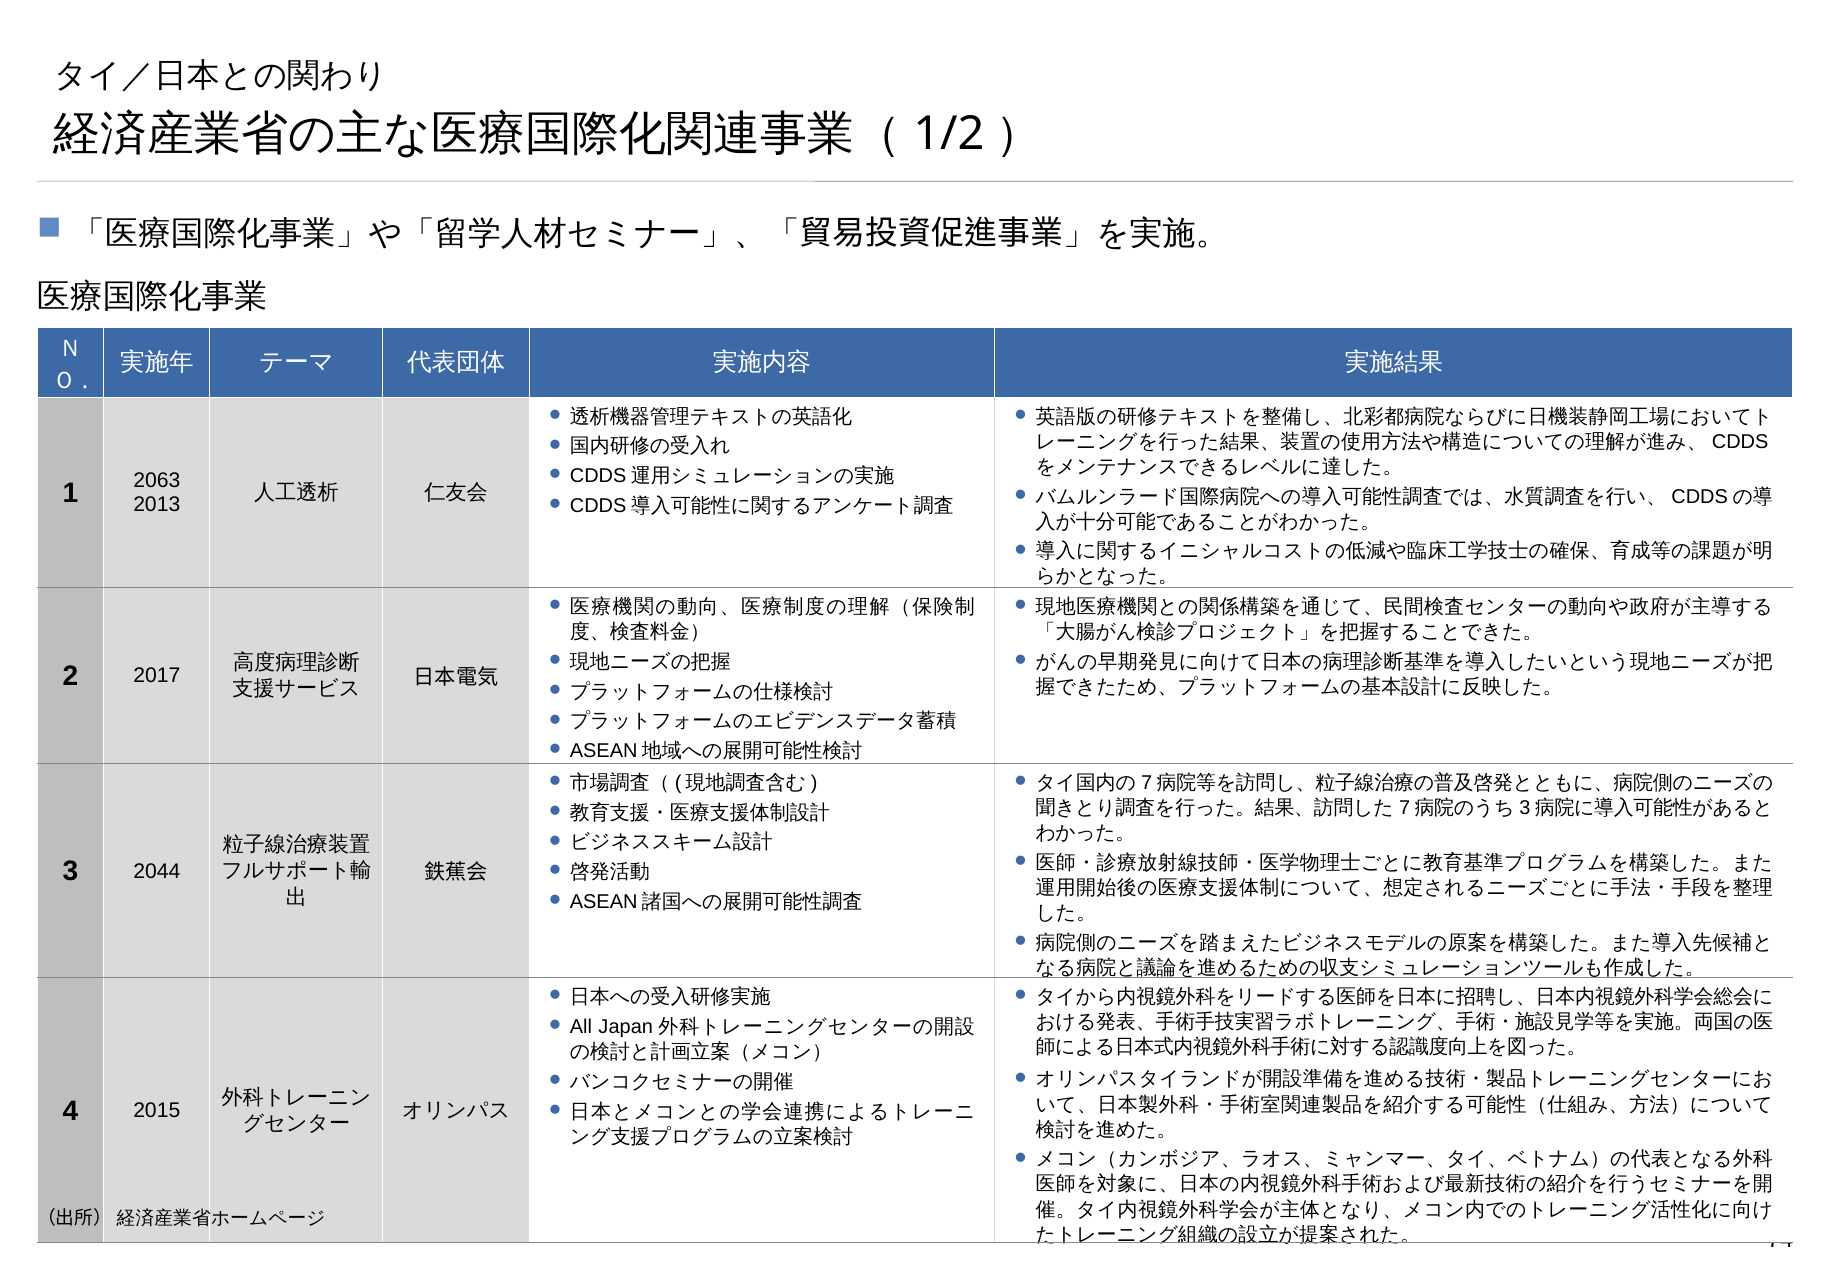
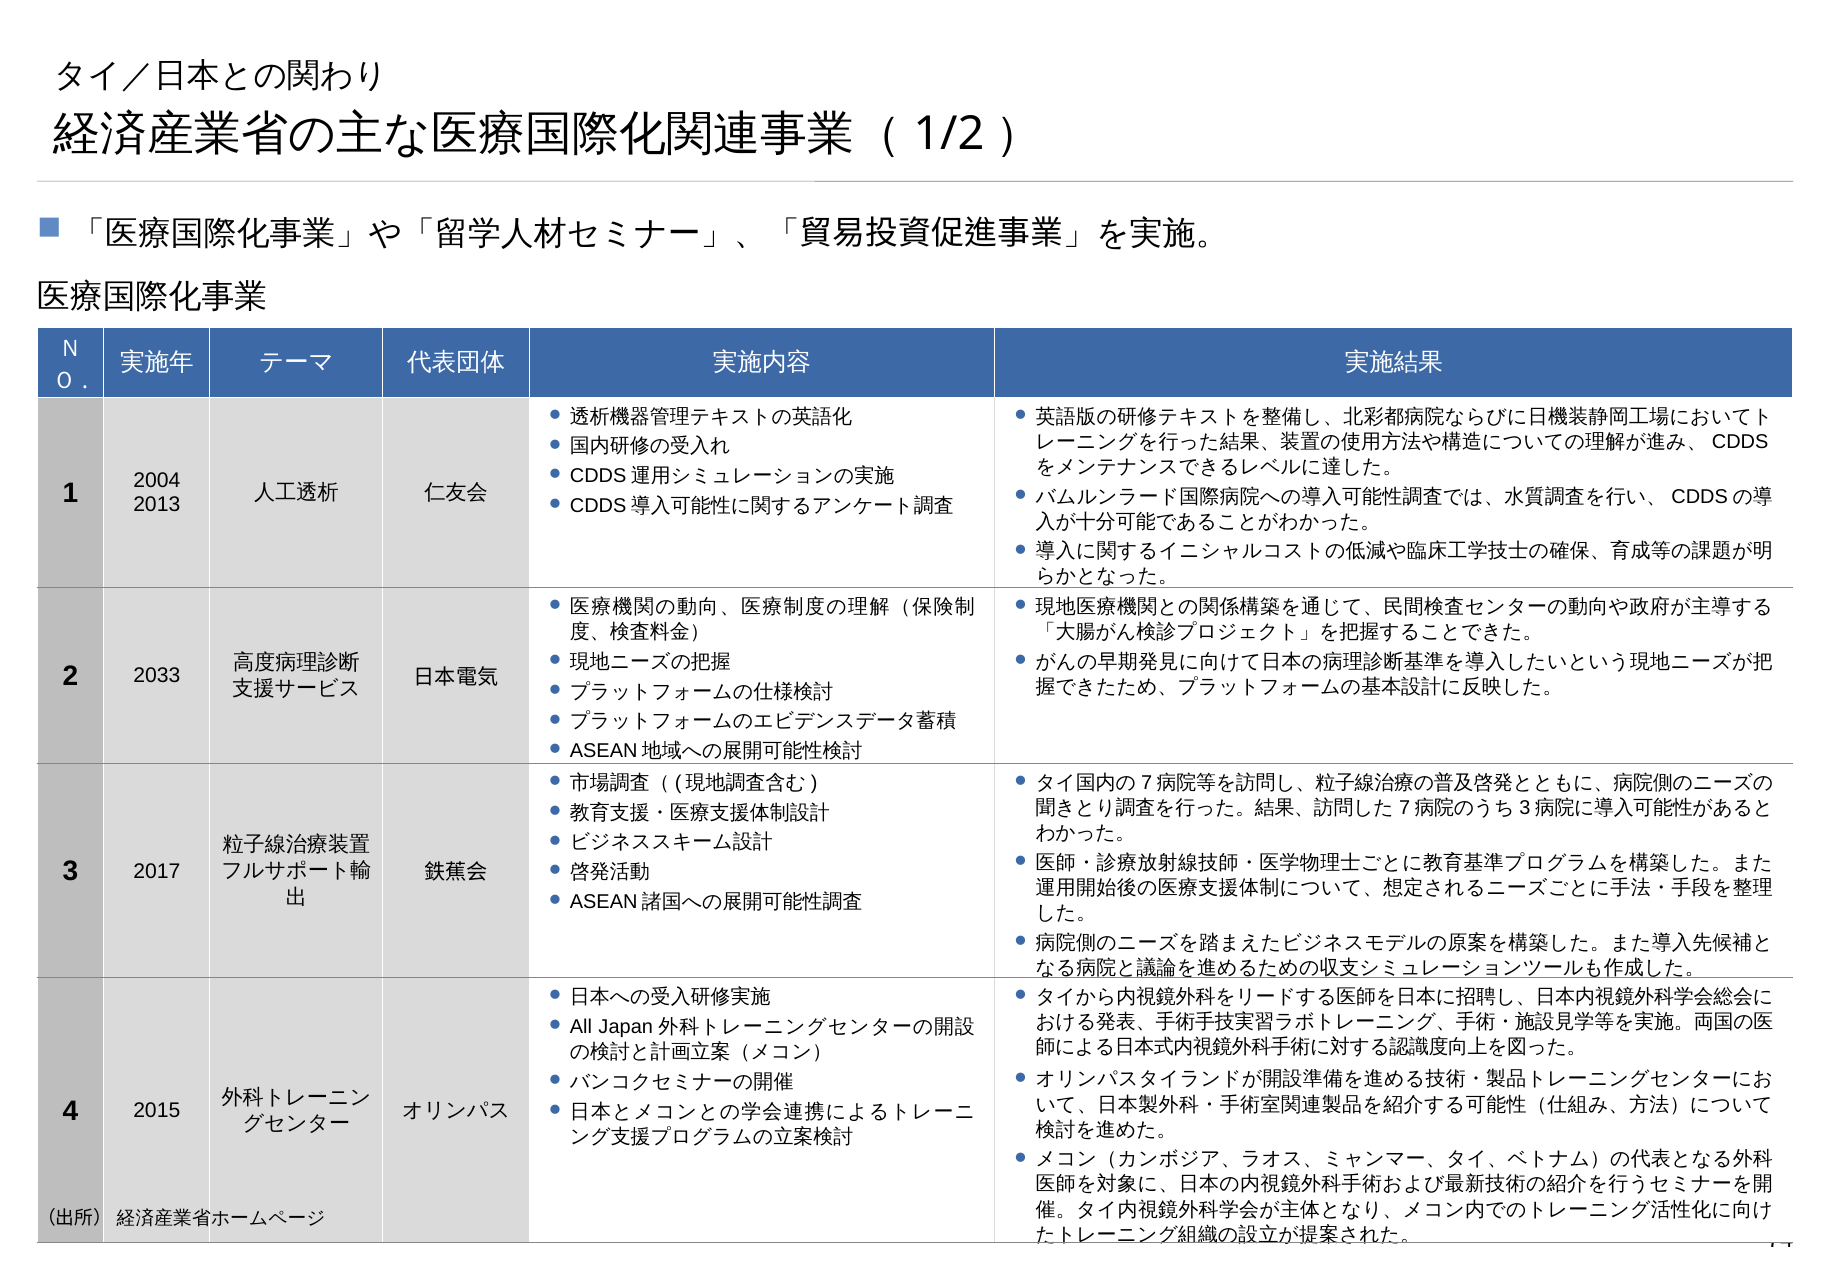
2063: 2063 -> 2004 (157, 481)
2017: 2017 -> 2033 (157, 676)
2044: 2044 -> 2017 (157, 871)
